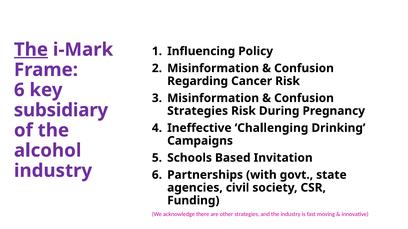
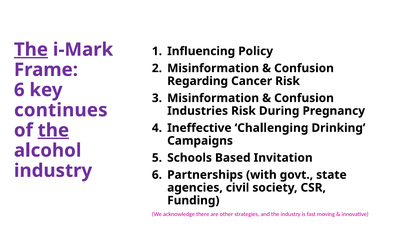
subsidiary: subsidiary -> continues (61, 110)
Strategies: Strategies -> Industries (198, 111)
the underline: none -> present (53, 131)
